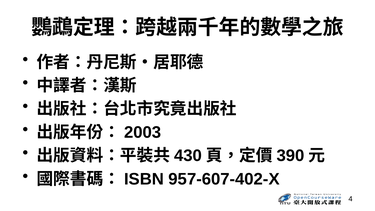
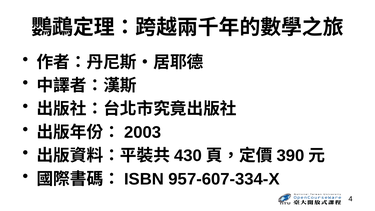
957-607-402-X: 957-607-402-X -> 957-607-334-X (224, 179)
